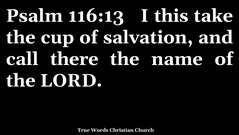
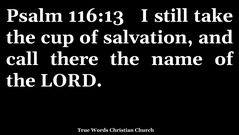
this: this -> still (171, 16)
